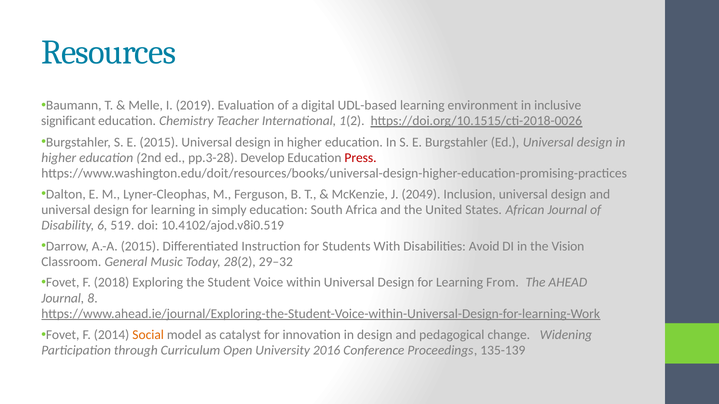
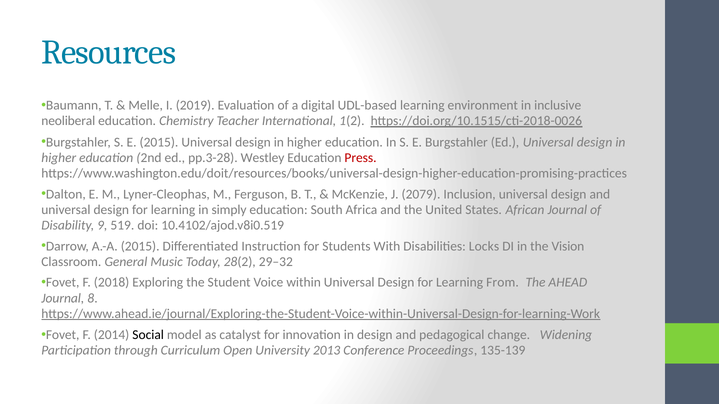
significant: significant -> neoliberal (68, 121)
Develop: Develop -> Westley (263, 158)
2049: 2049 -> 2079 (421, 194)
6: 6 -> 9 (102, 225)
Avoid: Avoid -> Locks (484, 246)
Social colour: orange -> black (148, 335)
2016: 2016 -> 2013 (327, 351)
